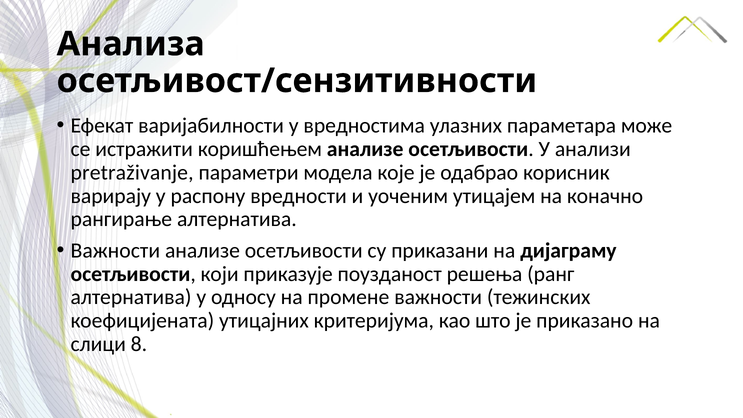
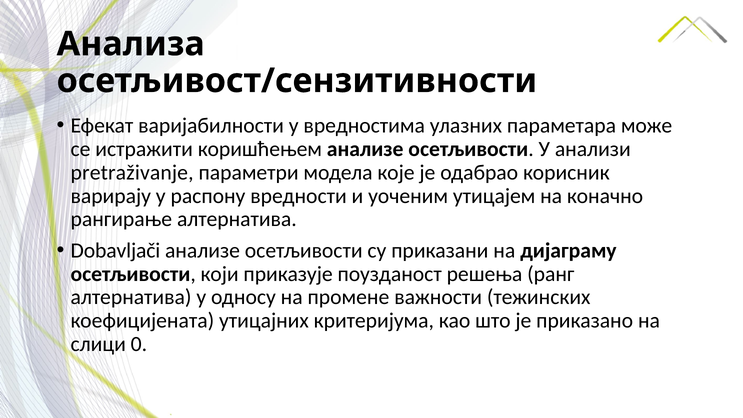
Важности: Важности -> Dobavljači (115, 250)
8: 8 -> 0 (139, 344)
